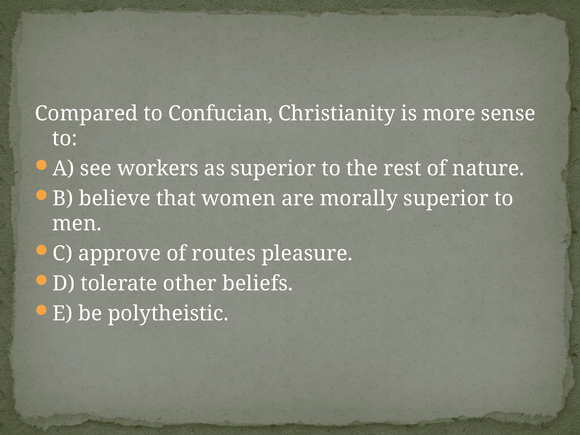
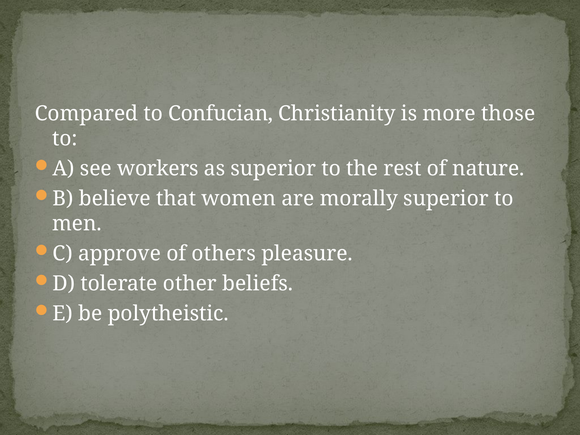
sense: sense -> those (508, 114)
routes: routes -> others (224, 254)
